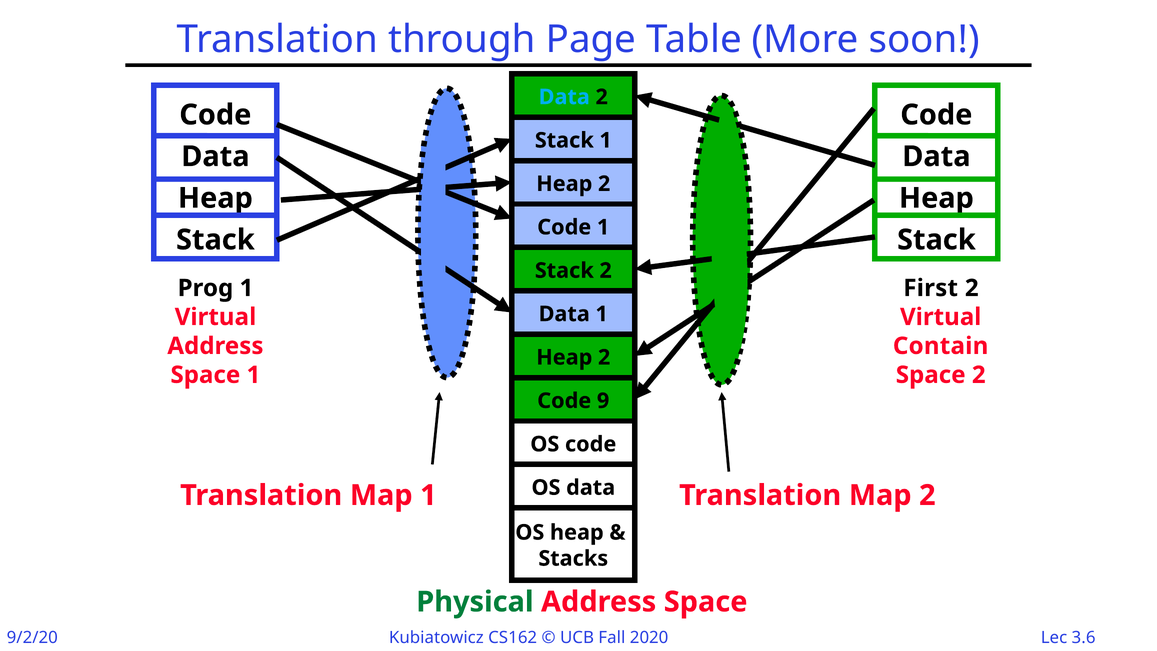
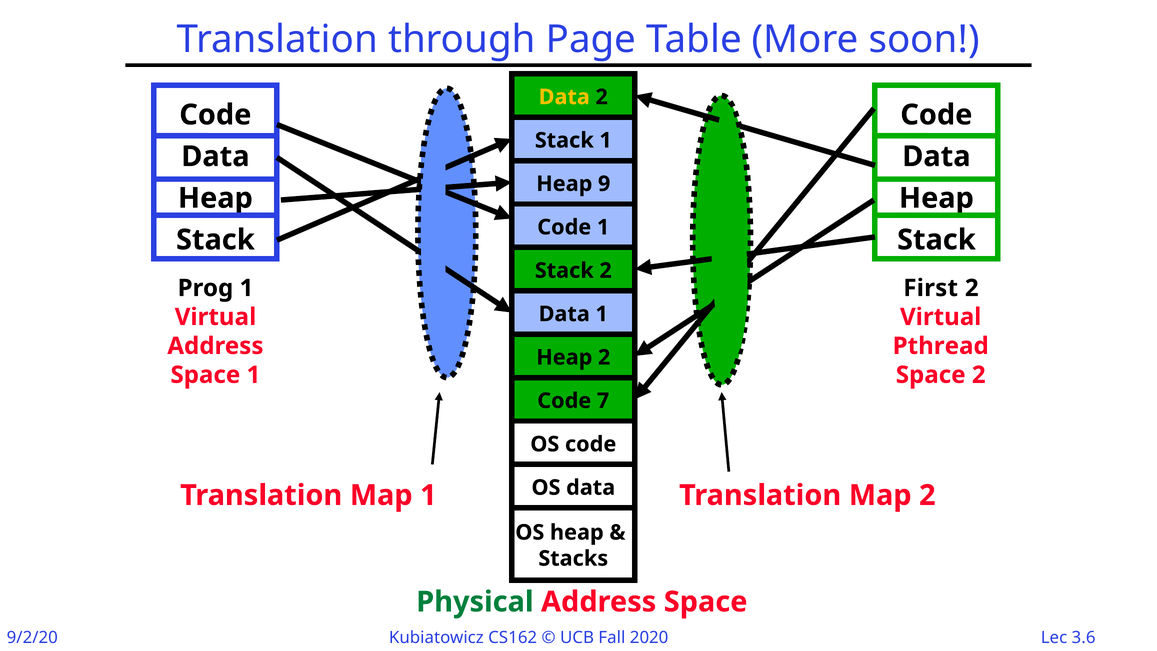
Data colour: light blue -> yellow (564, 97)
2: 2 -> 9 (604, 184)
Contain: Contain -> Pthread (941, 346)
9: 9 -> 7 (603, 401)
